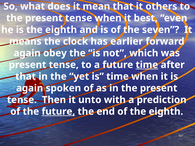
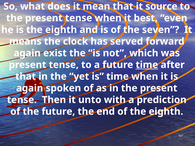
others: others -> source (161, 6)
earlier: earlier -> served (127, 41)
obey: obey -> exist (55, 53)
future underline: present -> none (58, 112)
